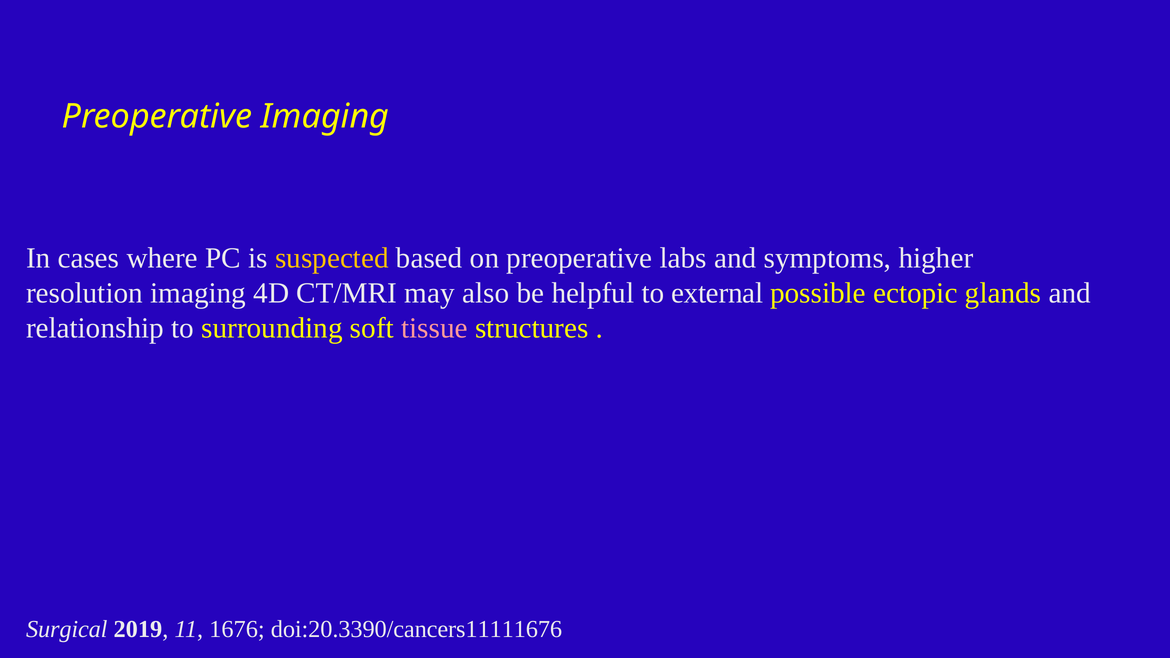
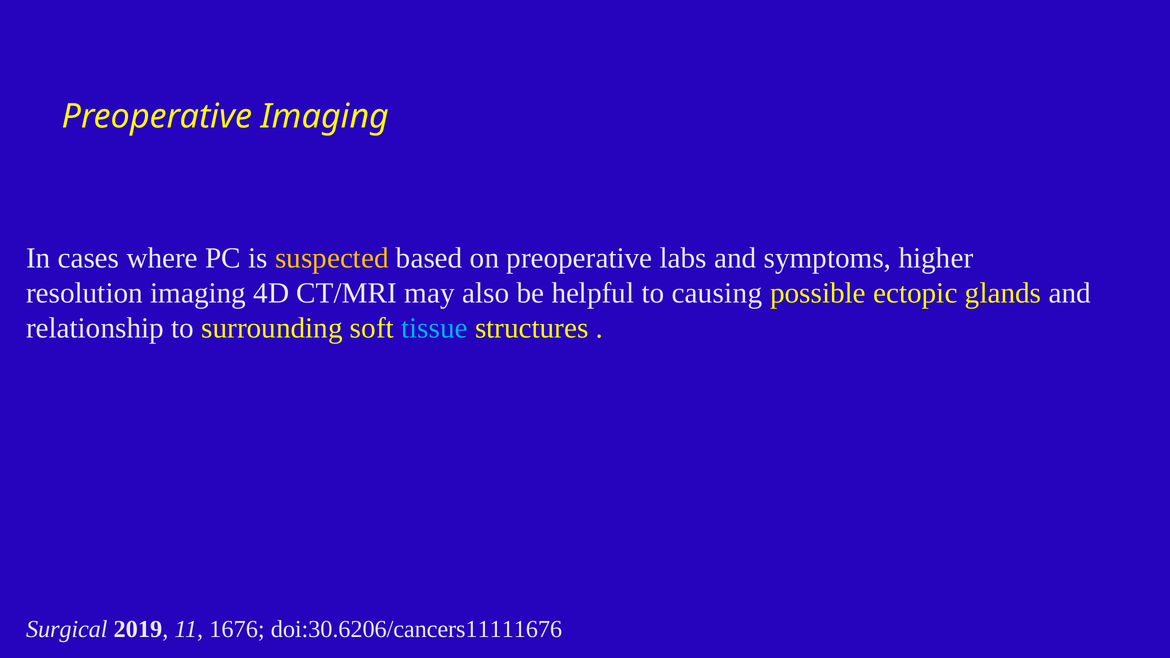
external: external -> causing (717, 293)
tissue colour: pink -> light blue (434, 328)
doi:20.3390/cancers11111676: doi:20.3390/cancers11111676 -> doi:30.6206/cancers11111676 (416, 629)
